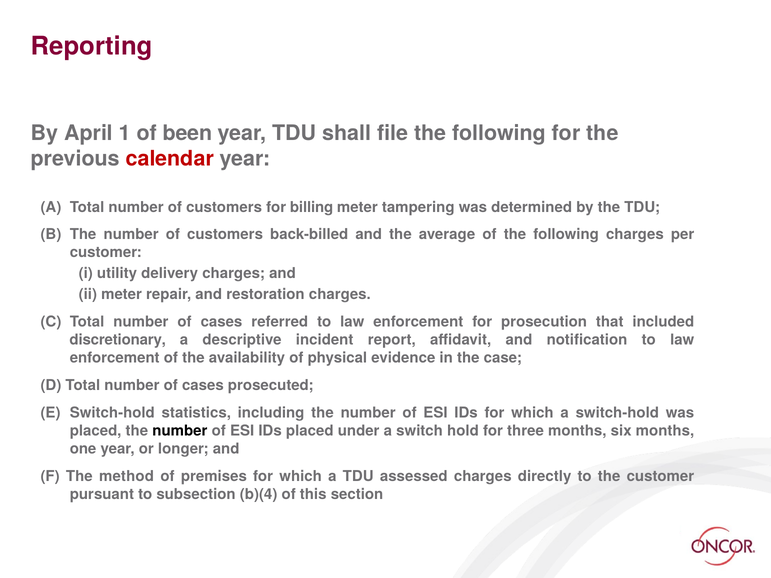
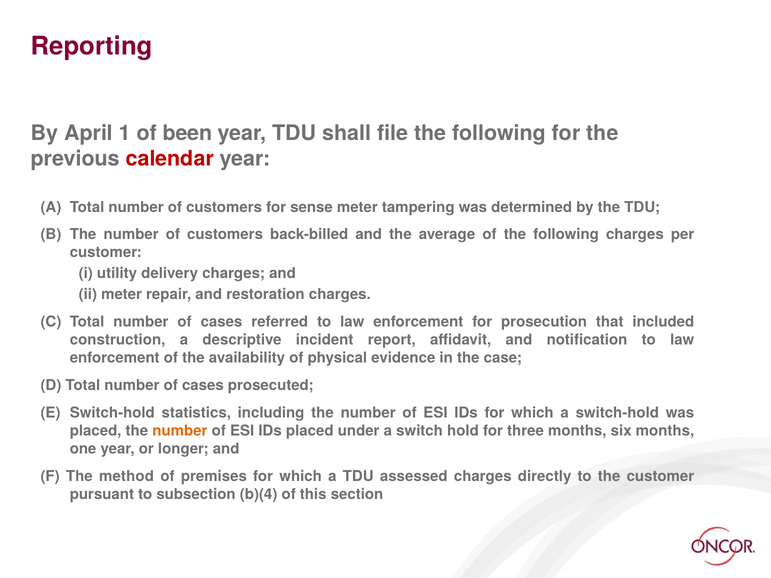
billing: billing -> sense (312, 207)
discretionary: discretionary -> construction (118, 340)
number colour: black -> orange (180, 431)
